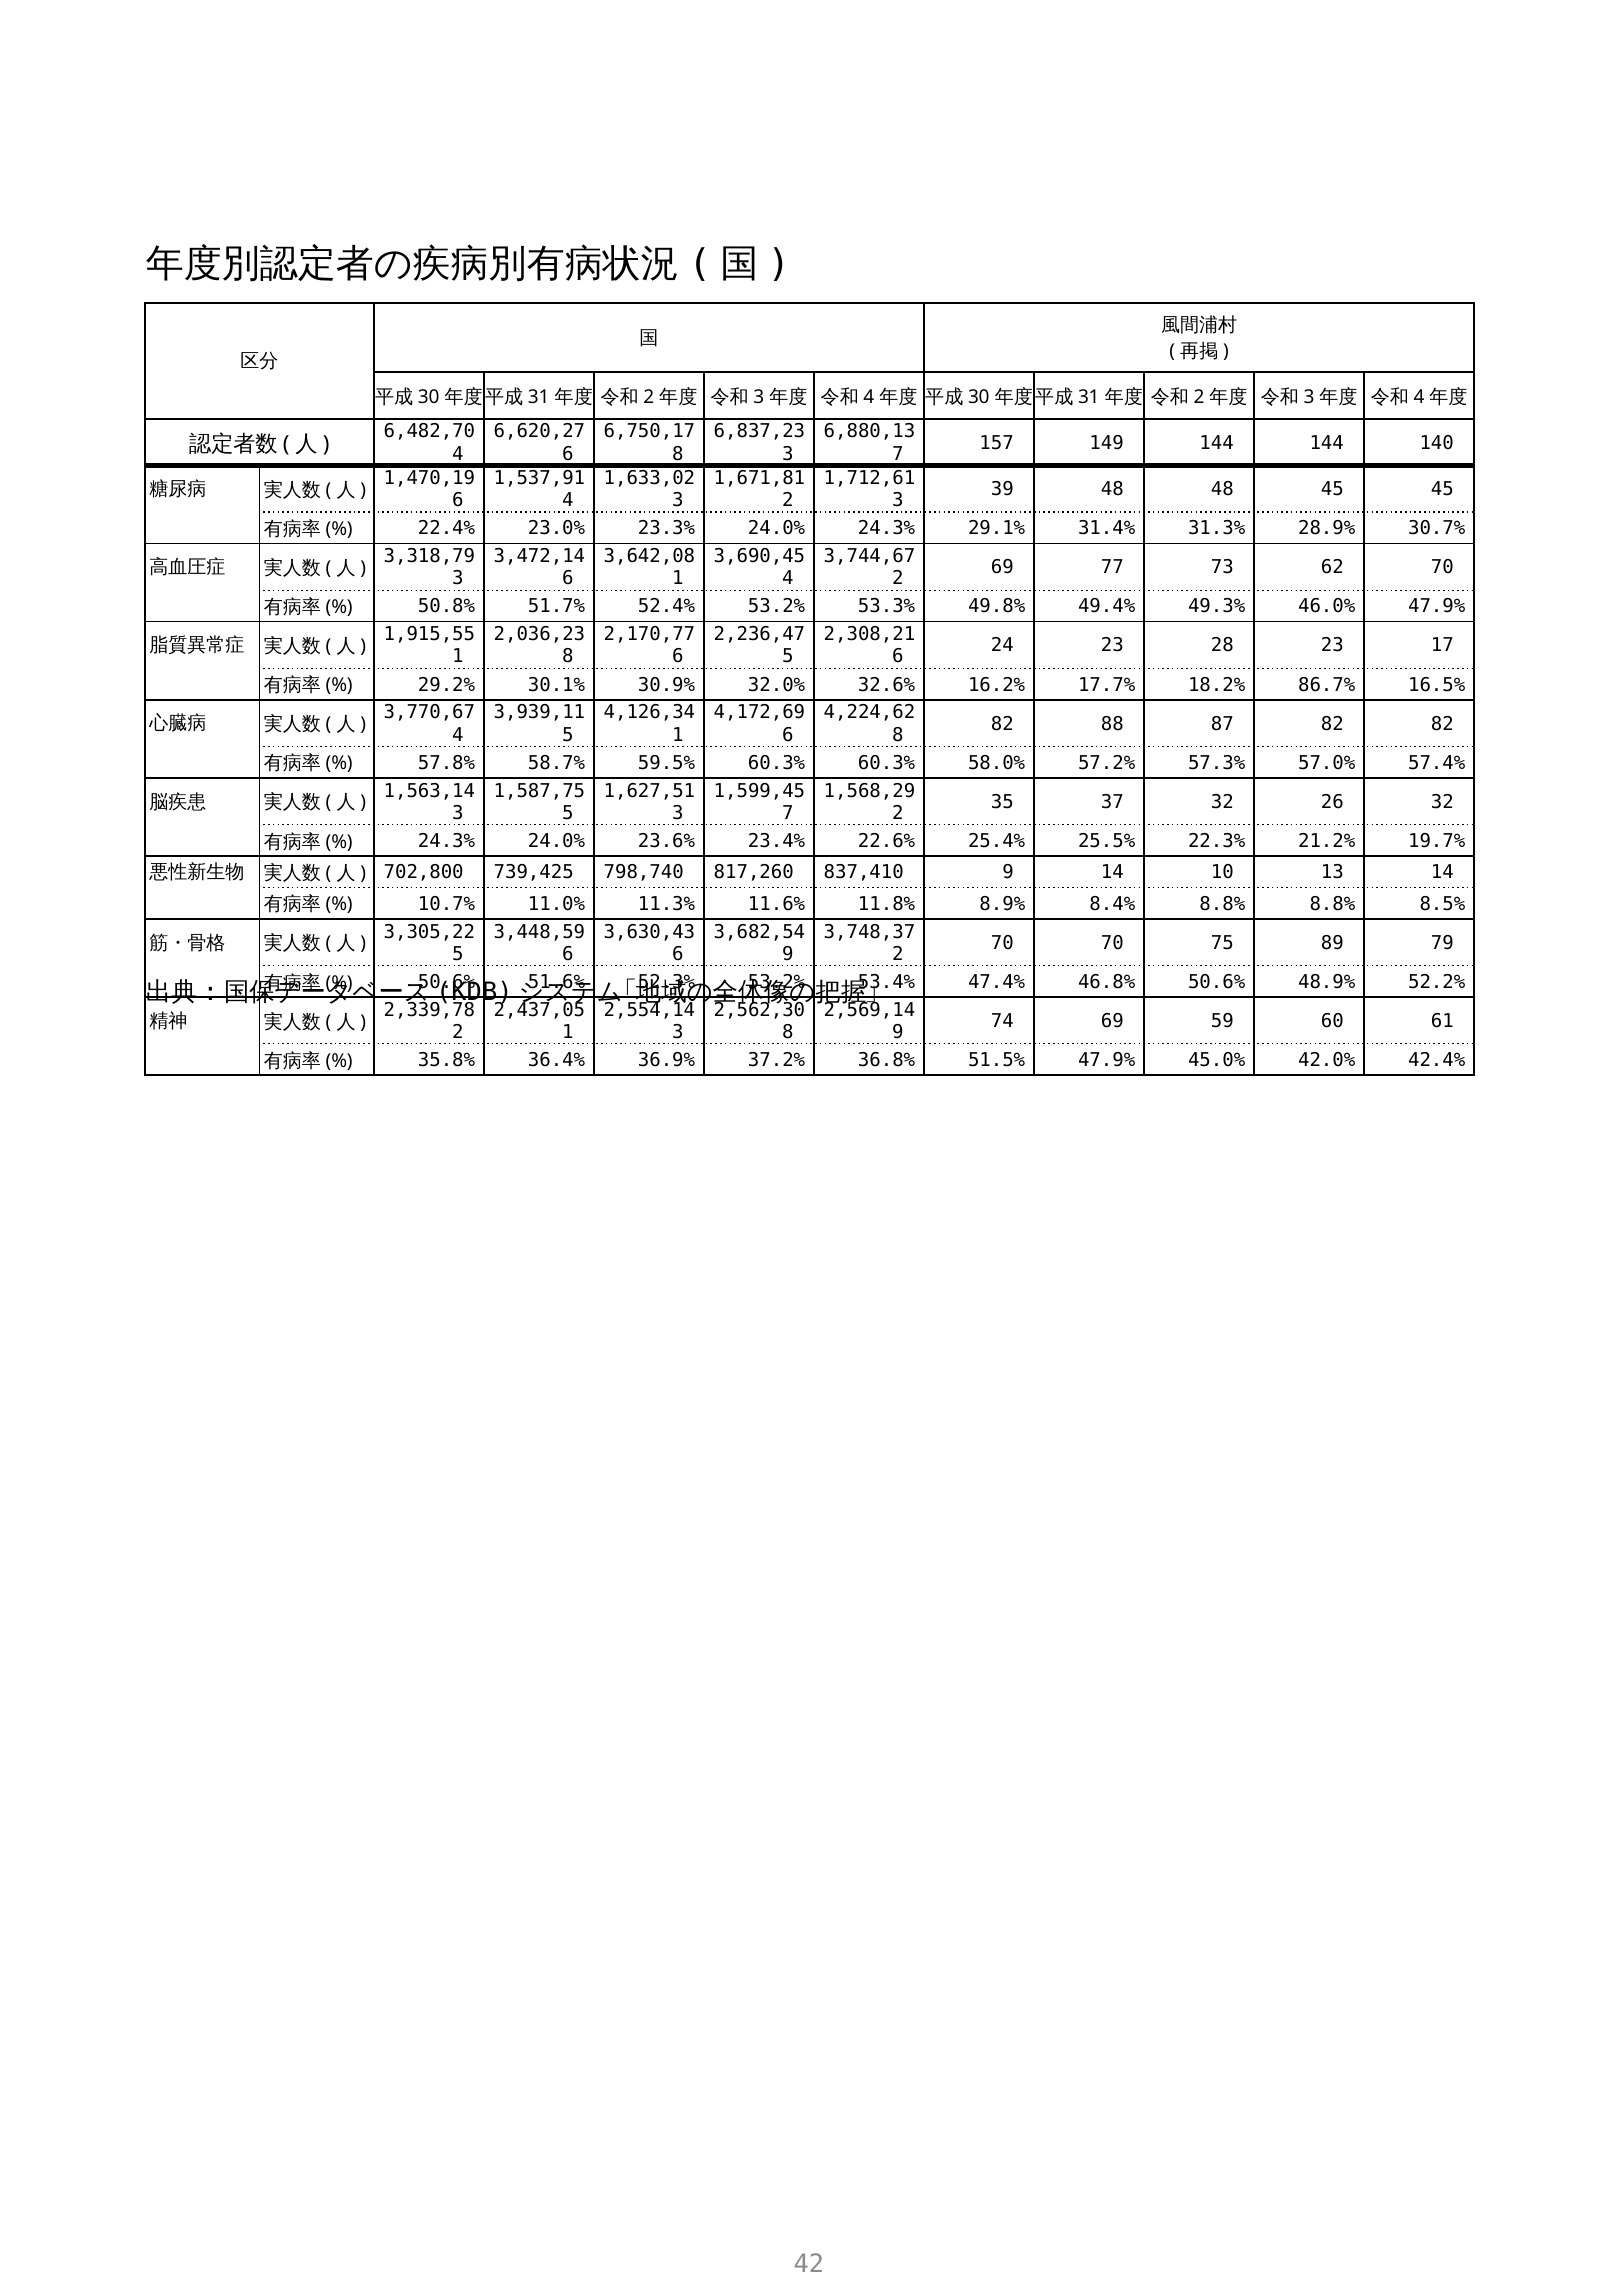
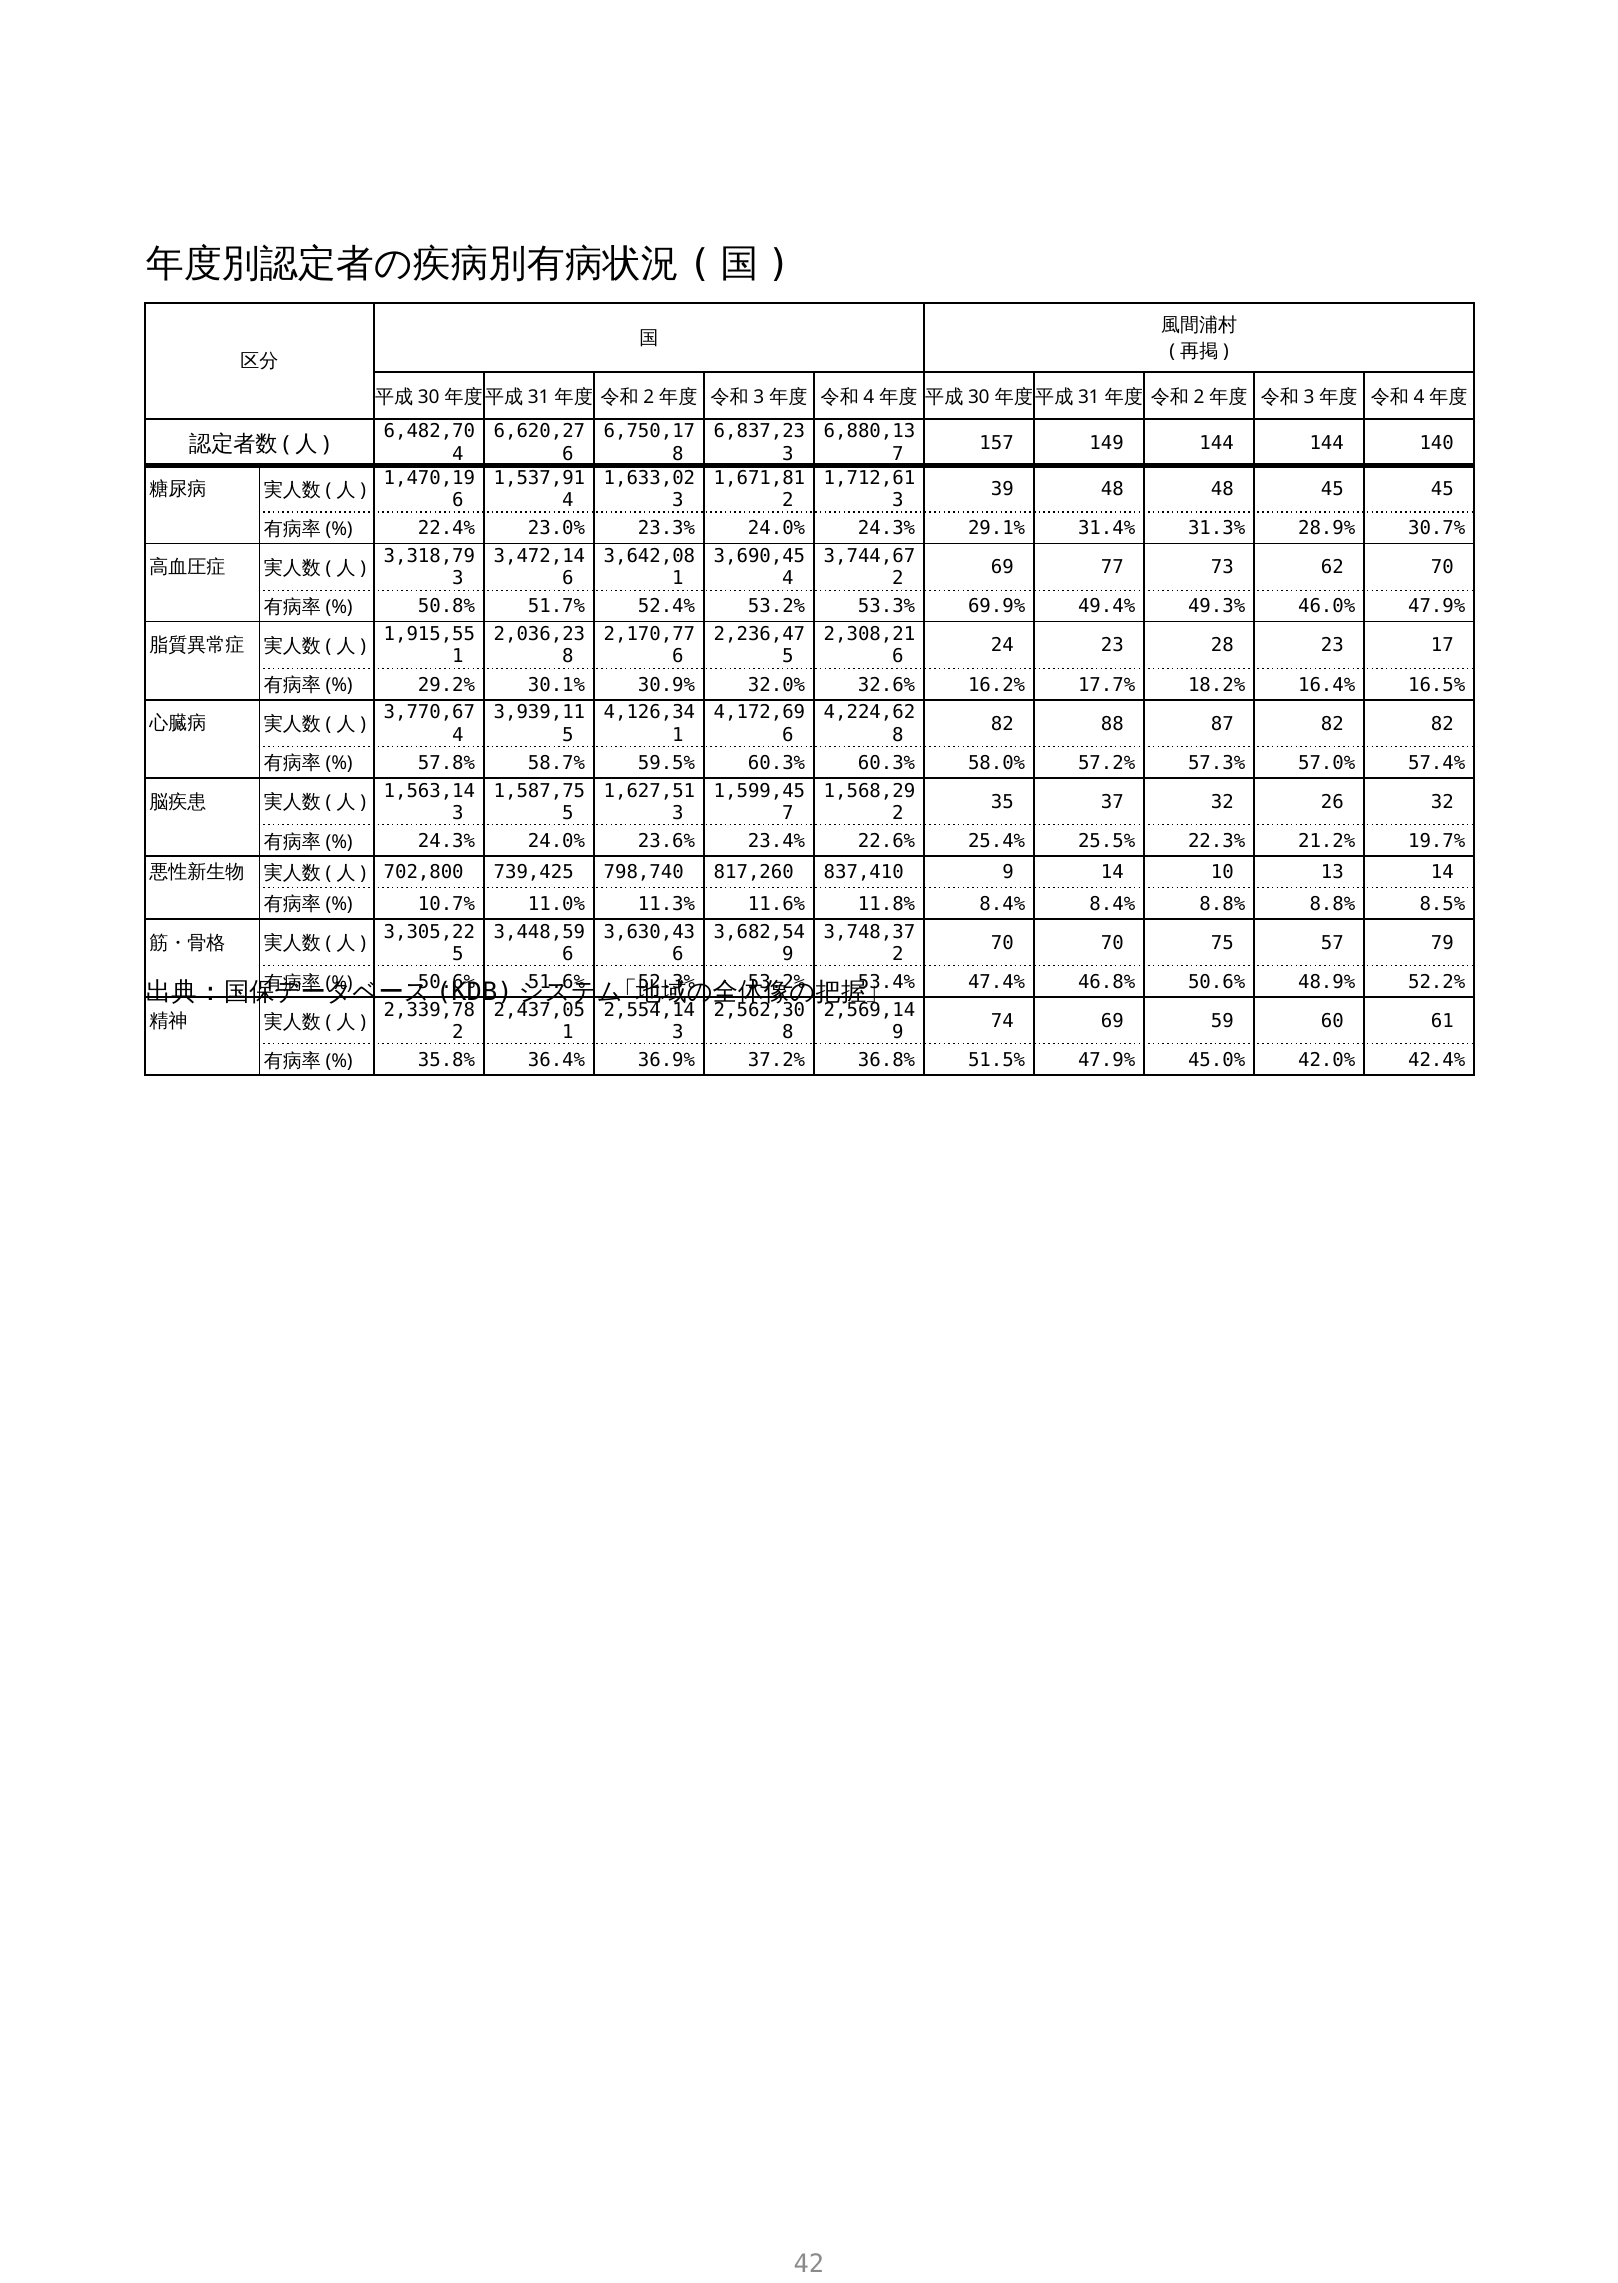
49.8%: 49.8% -> 69.9% (997, 607)
86.7%: 86.7% -> 16.4% (1327, 685)
11.8% 8.9%: 8.9% -> 8.4% (1002, 904)
89: 89 -> 57 (1332, 943)
